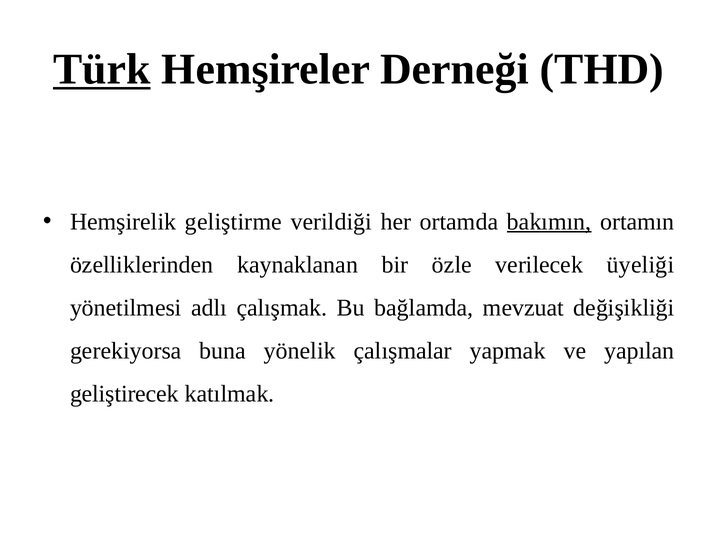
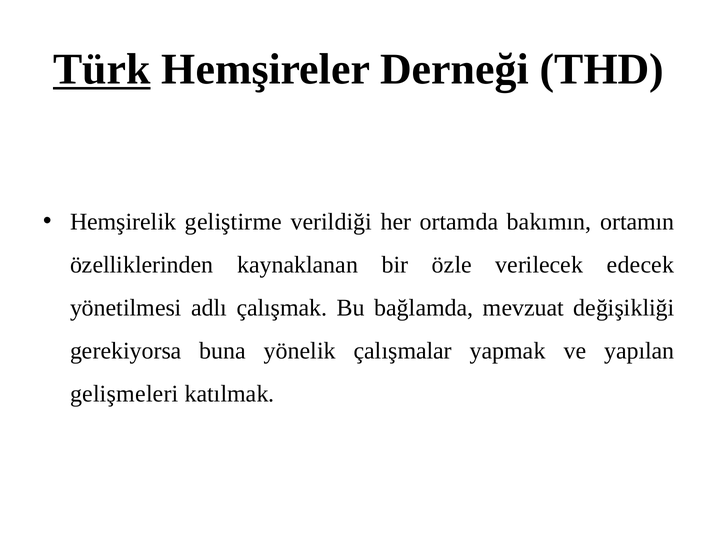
bakımın underline: present -> none (549, 222)
üyeliği: üyeliği -> edecek (640, 265)
geliştirecek: geliştirecek -> gelişmeleri (124, 394)
